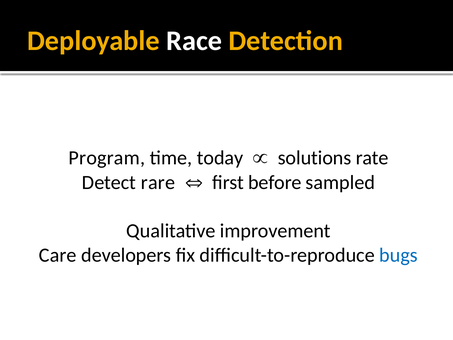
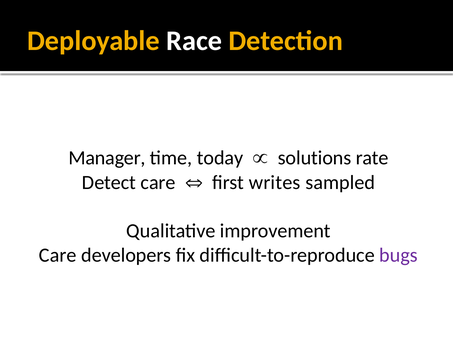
Program: Program -> Manager (107, 158)
Detect rare: rare -> care (158, 182)
before: before -> writes (275, 182)
bugs colour: blue -> purple (399, 255)
